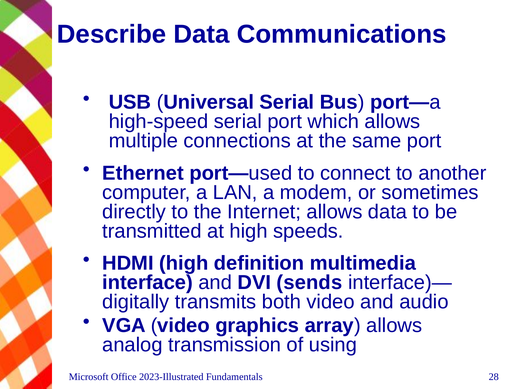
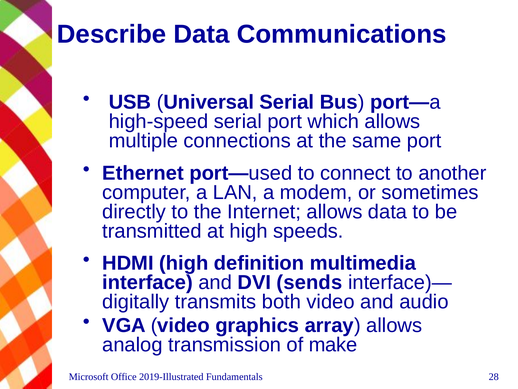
using: using -> make (333, 344)
2023-Illustrated: 2023-Illustrated -> 2019-Illustrated (171, 376)
